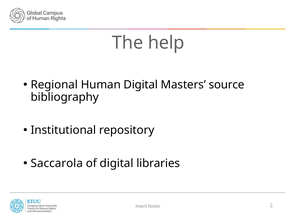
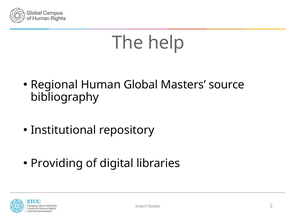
Human Digital: Digital -> Global (141, 85)
Saccarola: Saccarola -> Providing (57, 163)
